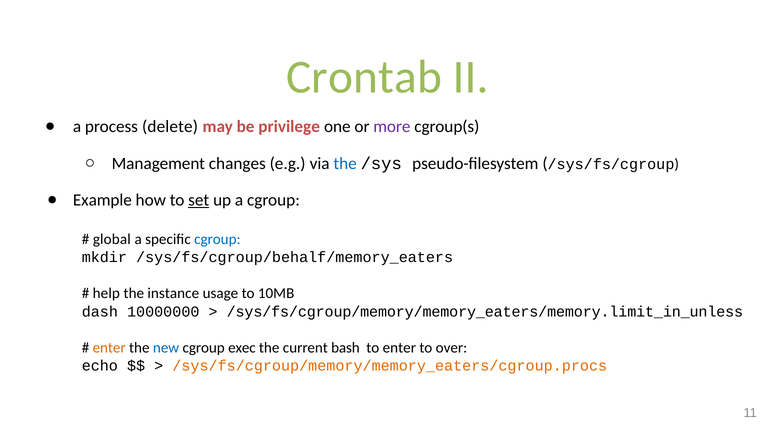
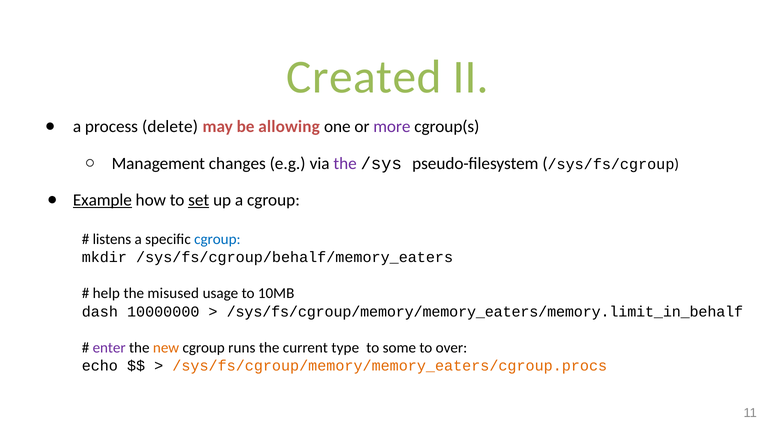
Crontab: Crontab -> Created (364, 77)
privilege: privilege -> allowing (289, 127)
the colour: blue -> purple (345, 163)
Example underline: none -> present (102, 200)
global: global -> listens (112, 239)
instance: instance -> misused (173, 293)
/sys/fs/cgroup/memory/memory_eaters/memory.limit_in_unless: /sys/fs/cgroup/memory/memory_eaters/memory.limit_in_unless -> /sys/fs/cgroup/memory/memory_eaters/memory.limit_in_behalf (485, 312)
enter colour: orange -> purple (109, 348)
new colour: blue -> orange (166, 348)
exec: exec -> runs (242, 348)
bash: bash -> type (345, 348)
to enter: enter -> some (399, 348)
